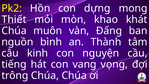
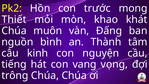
dựng: dựng -> trước (97, 8)
